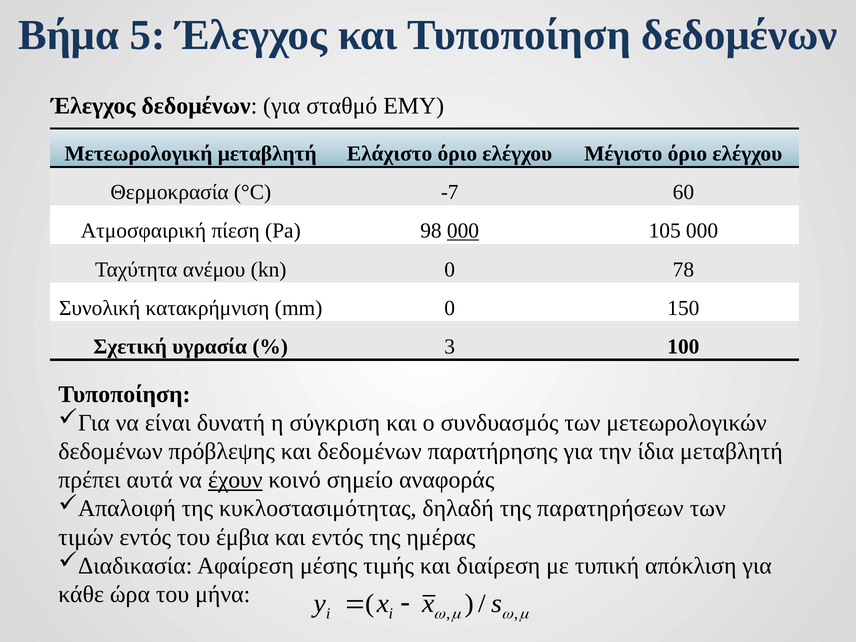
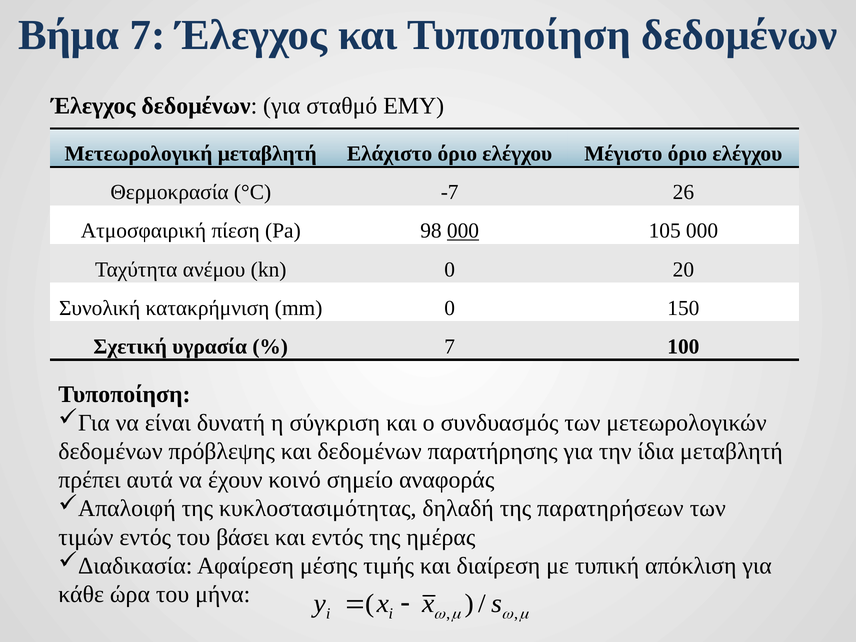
Βήμα 5: 5 -> 7 (148, 35)
60: 60 -> 26 (683, 192)
78: 78 -> 20 (683, 269)
3: 3 -> 7 (450, 347)
έχουν underline: present -> none (235, 480)
έμβια: έμβια -> βάσει (243, 537)
